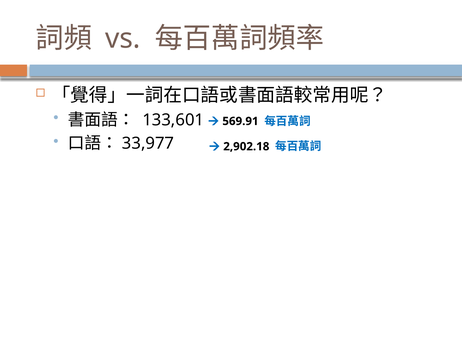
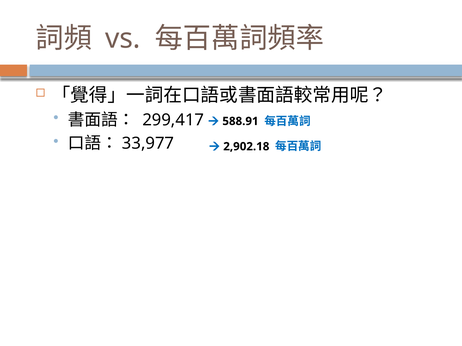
133,601: 133,601 -> 299,417 (173, 120)
569.91: 569.91 -> 588.91 (240, 121)
